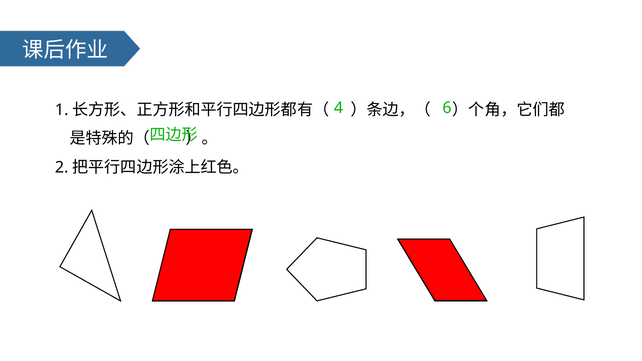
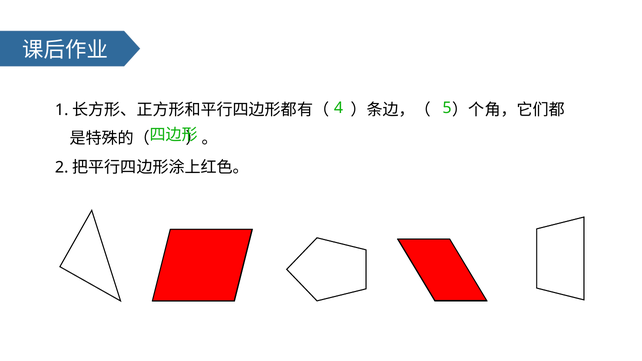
6: 6 -> 5 (447, 108)
